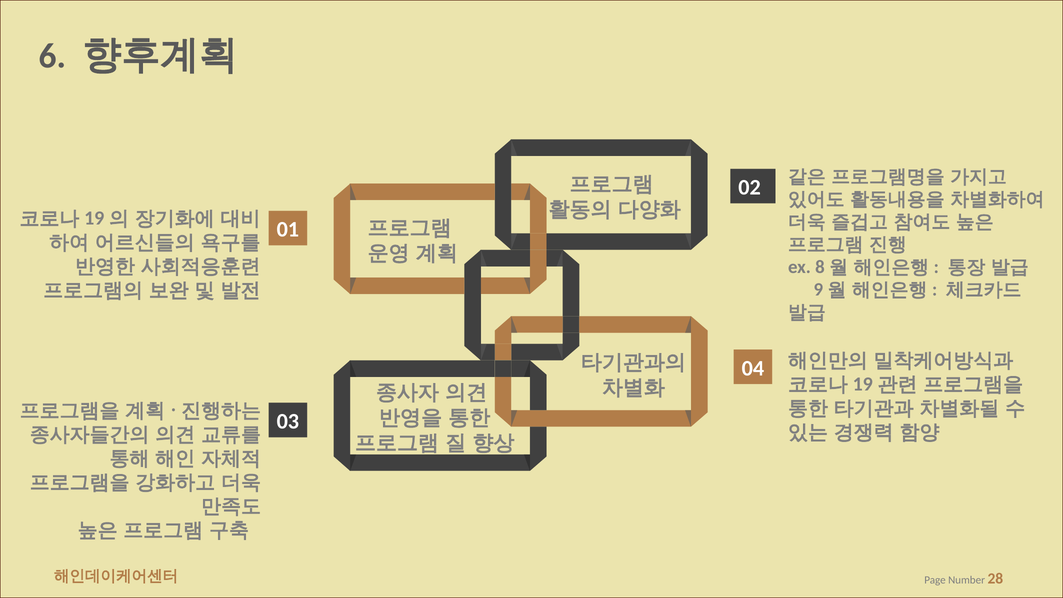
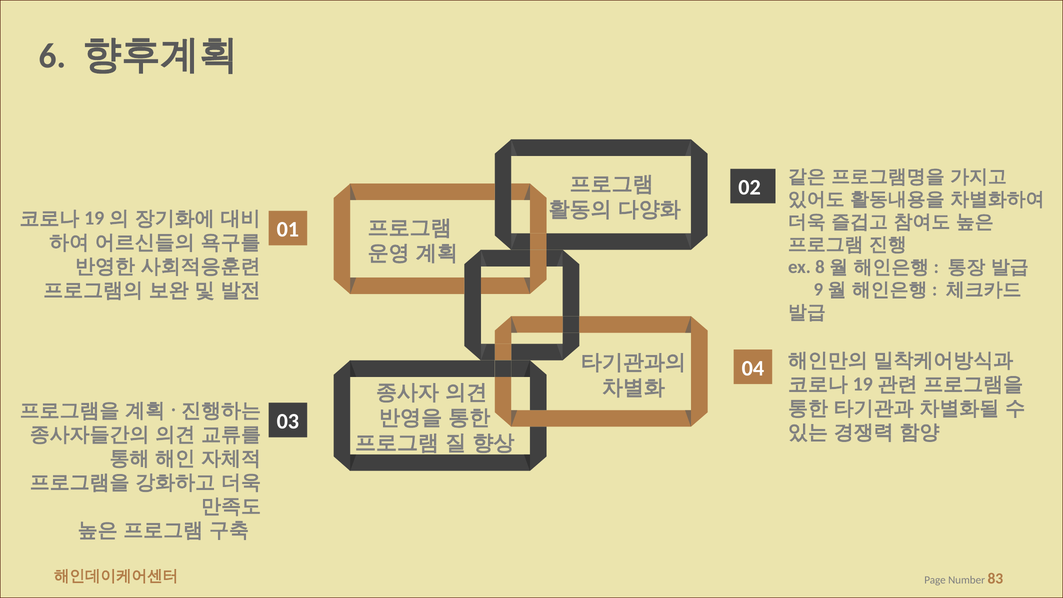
28: 28 -> 83 (995, 579)
